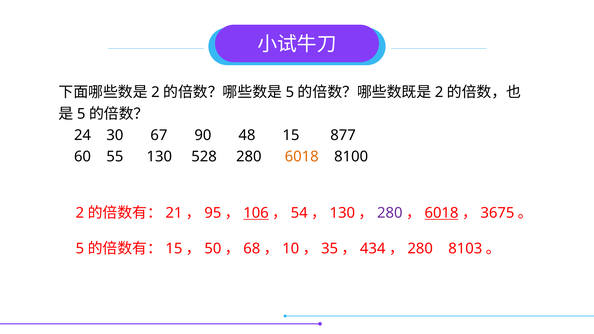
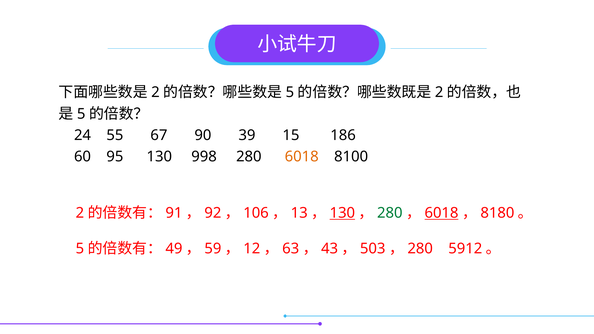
30: 30 -> 55 (115, 135)
48: 48 -> 39 (247, 135)
877: 877 -> 186 (343, 135)
55: 55 -> 95 (115, 157)
528: 528 -> 998 (204, 157)
21: 21 -> 91 (174, 213)
95: 95 -> 92 (213, 213)
106 underline: present -> none (256, 213)
54: 54 -> 13 (299, 213)
130 underline: none -> present (342, 213)
280 colour: purple -> green (390, 213)
3675: 3675 -> 8180 (497, 213)
15: 15 -> 49 (174, 249)
50: 50 -> 59 (213, 249)
68: 68 -> 12 (252, 249)
10: 10 -> 63 (291, 249)
35: 35 -> 43 (330, 249)
434: 434 -> 503 (373, 249)
8103: 8103 -> 5912 (465, 249)
